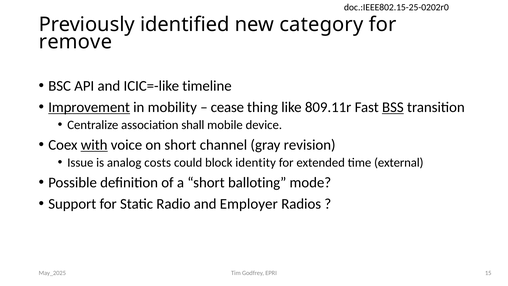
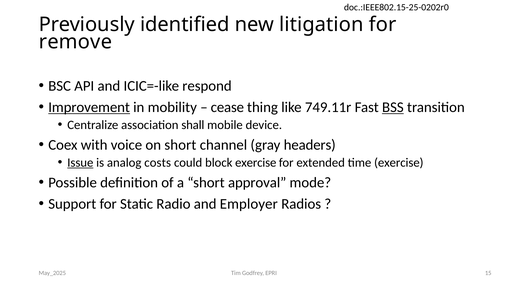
category: category -> litigation (321, 24)
timeline: timeline -> respond (207, 86)
809.11r: 809.11r -> 749.11r (328, 107)
with underline: present -> none (94, 145)
revision: revision -> headers (310, 145)
Issue underline: none -> present (80, 162)
block identity: identity -> exercise (256, 162)
time external: external -> exercise (399, 162)
balloting: balloting -> approval (257, 182)
